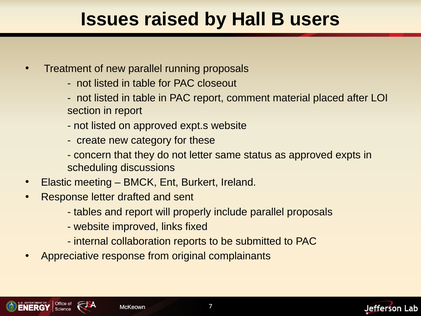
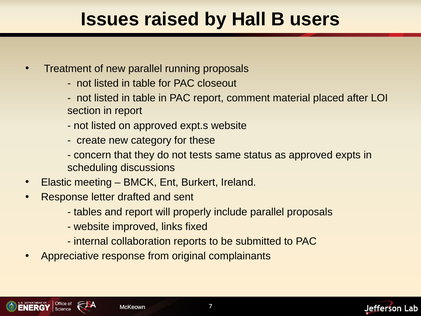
not letter: letter -> tests (201, 155)
